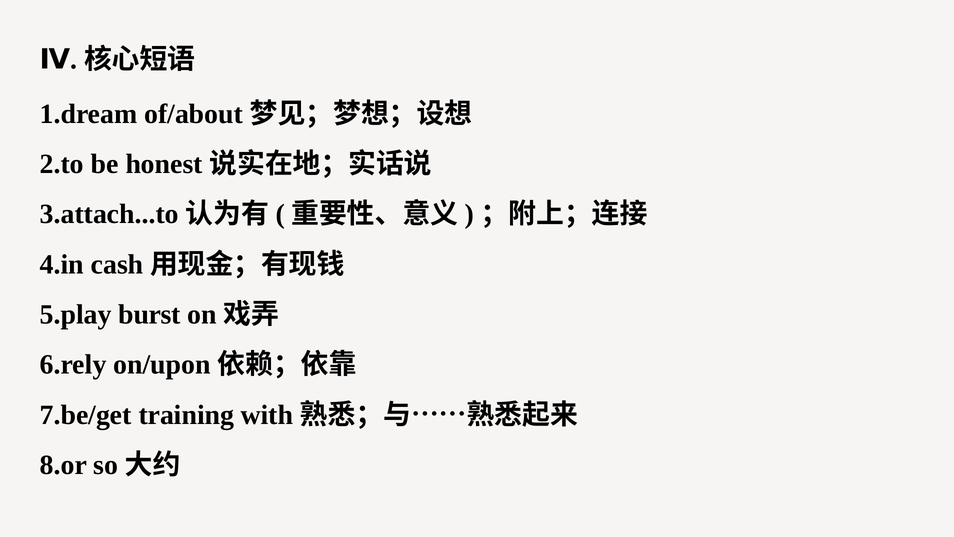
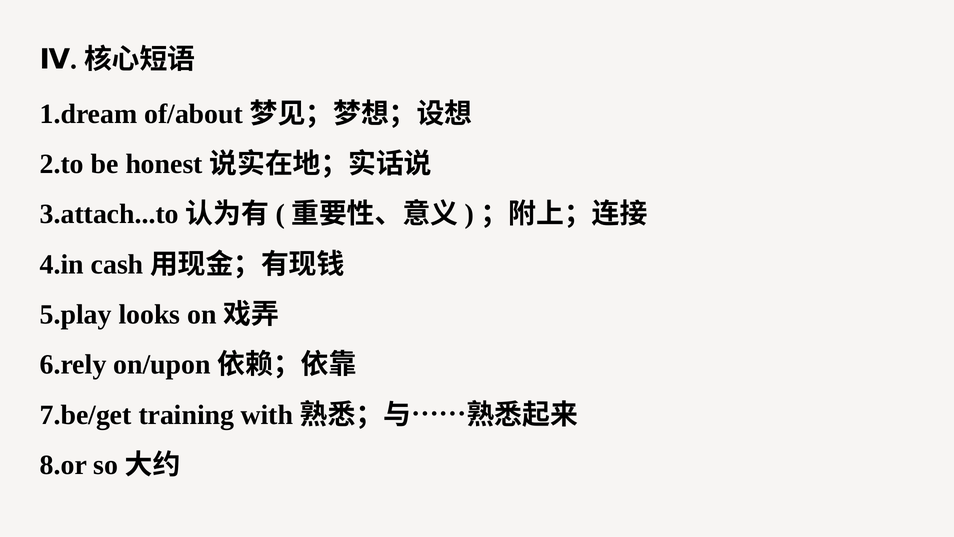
burst: burst -> looks (149, 314)
